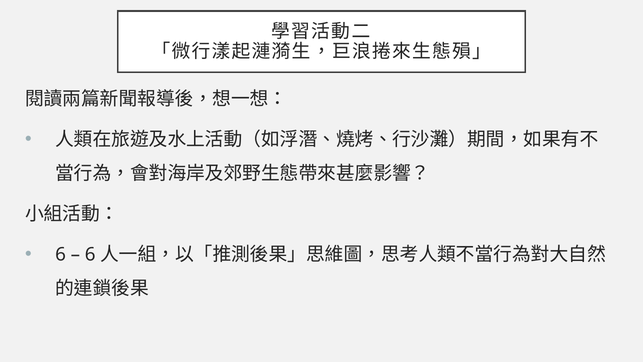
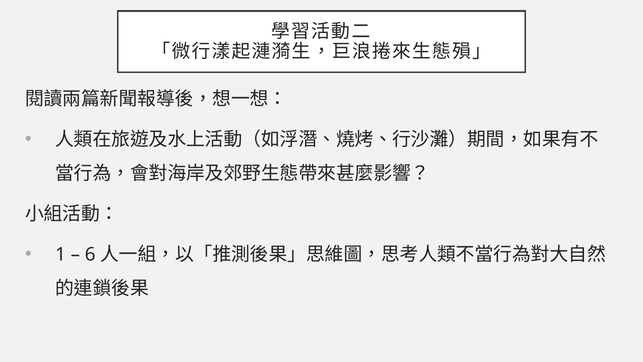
6: 6 -> 1 (61, 254)
